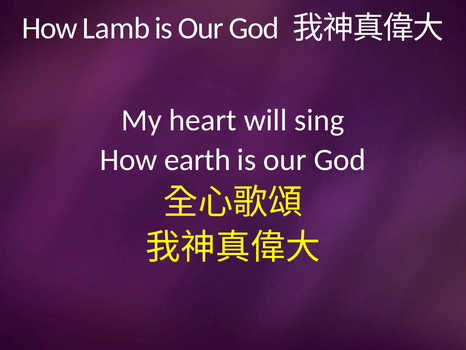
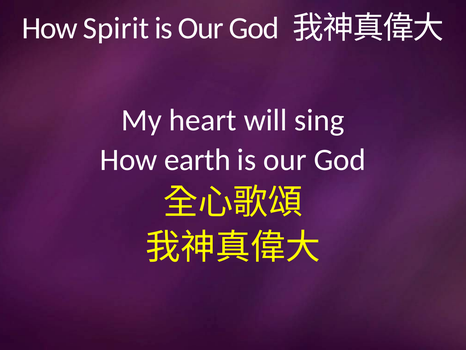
Lamb: Lamb -> Spirit (116, 28)
